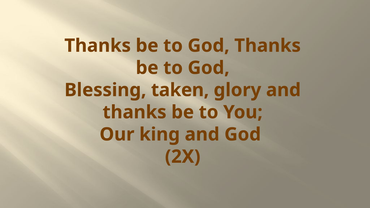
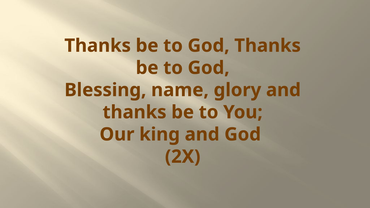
taken: taken -> name (180, 90)
